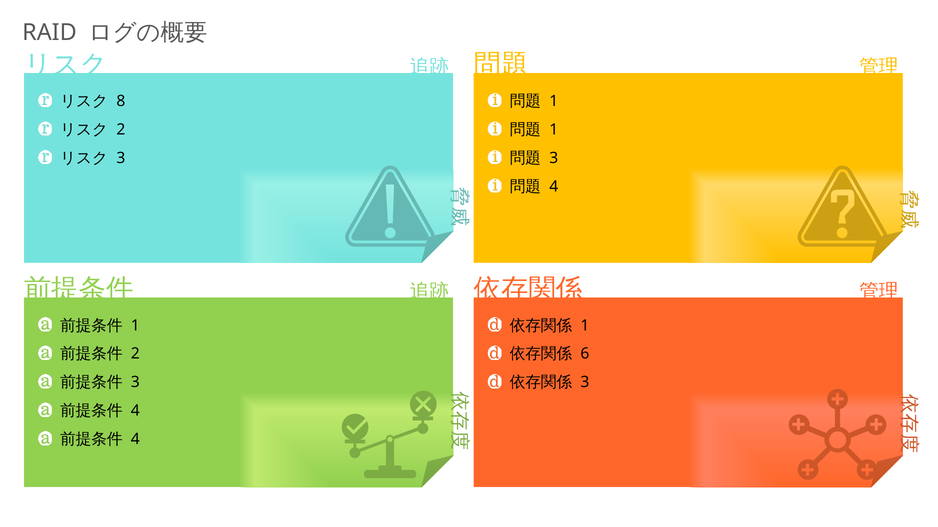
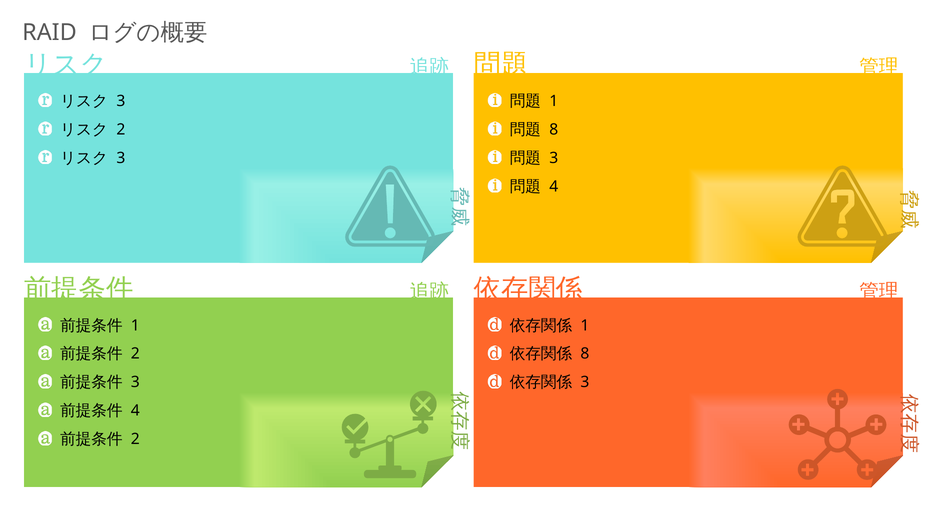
8: 8 -> 3 (121, 101)
1: 1 -> 8 (554, 130)
6: 6 -> 8 (585, 354)
4: 4 -> 2 (135, 440)
